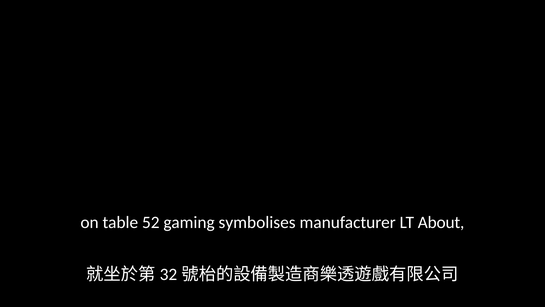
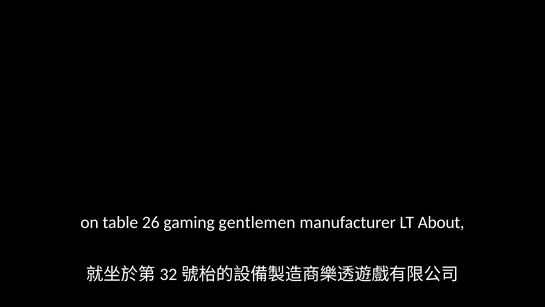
52: 52 -> 26 (151, 222)
symbolises: symbolises -> gentlemen (257, 222)
